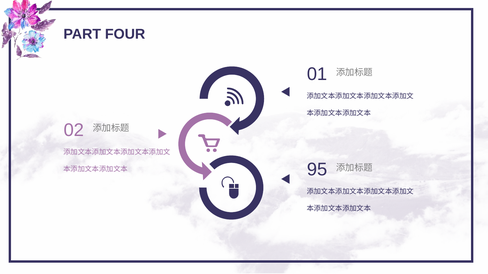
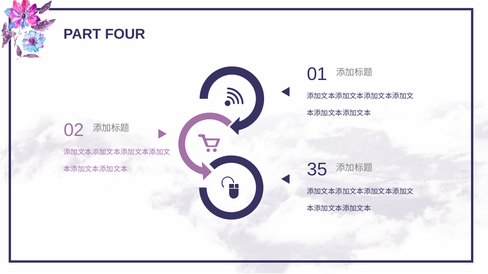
95: 95 -> 35 (317, 170)
